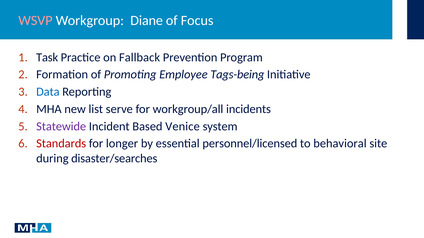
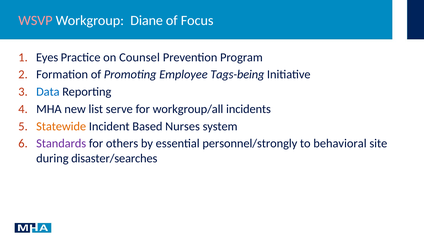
Task: Task -> Eyes (47, 57)
Fallback: Fallback -> Counsel (140, 57)
Statewide colour: purple -> orange (61, 127)
Venice: Venice -> Nurses (183, 127)
Standards colour: red -> purple (61, 144)
longer: longer -> others (122, 144)
personnel/licensed: personnel/licensed -> personnel/strongly (250, 144)
